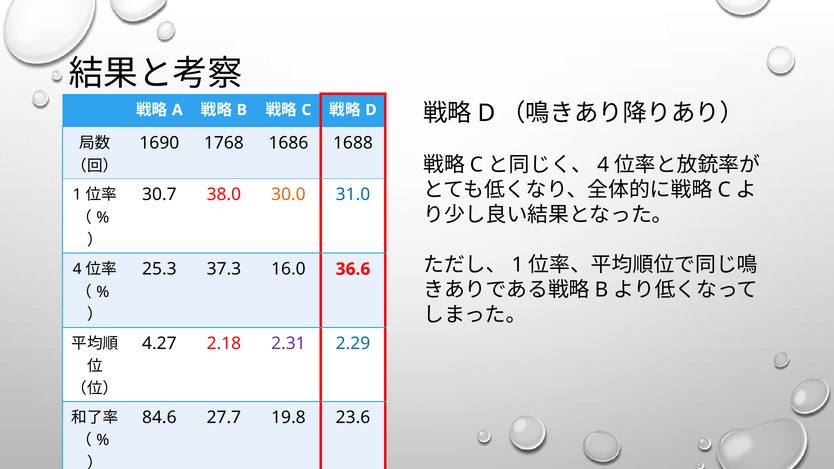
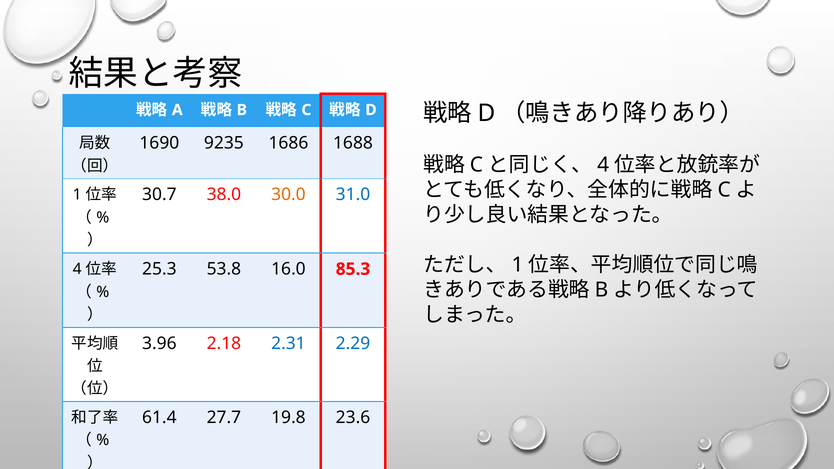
1768: 1768 -> 9235 (224, 143)
37.3: 37.3 -> 53.8 (224, 269)
36.6: 36.6 -> 85.3 (353, 269)
4.27: 4.27 -> 3.96 (159, 344)
2.31 colour: purple -> blue (288, 344)
84.6: 84.6 -> 61.4 (159, 418)
